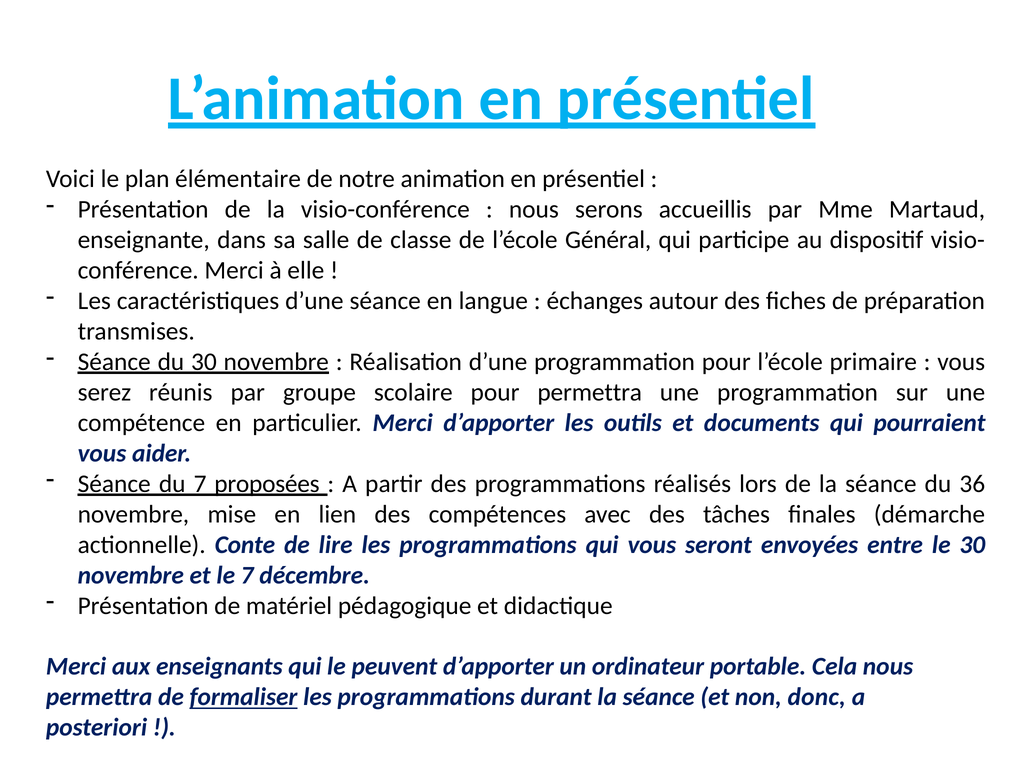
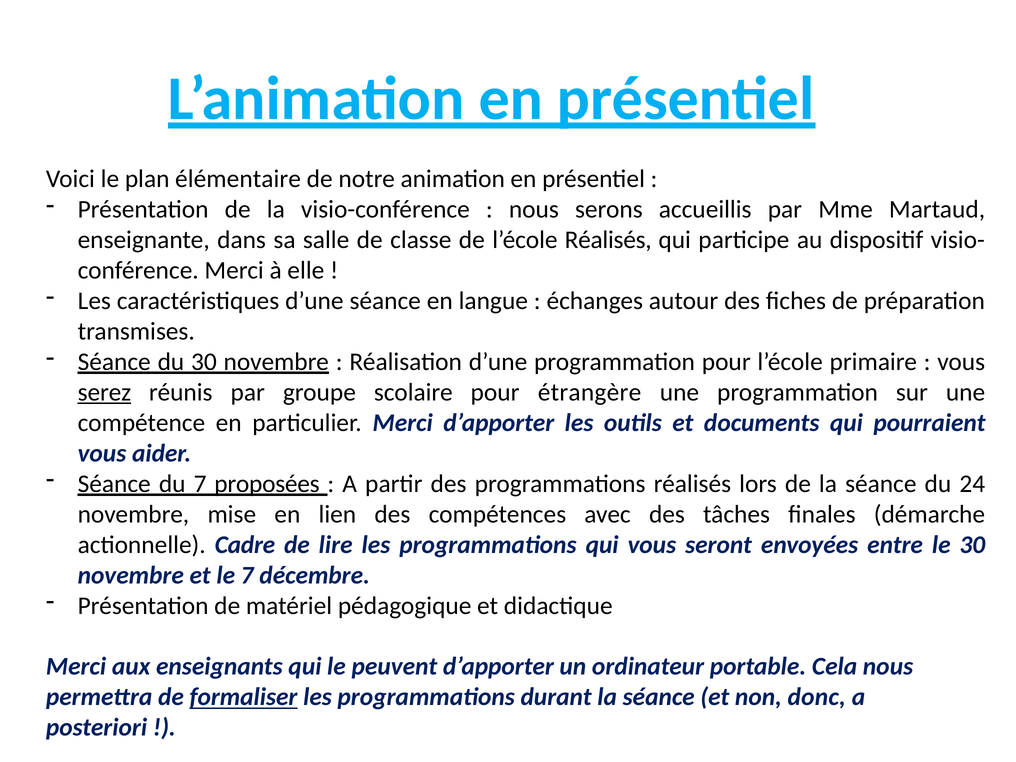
l’école Général: Général -> Réalisés (608, 240)
serez underline: none -> present (104, 392)
pour permettra: permettra -> étrangère (590, 392)
36: 36 -> 24 (972, 484)
Conte: Conte -> Cadre (245, 545)
